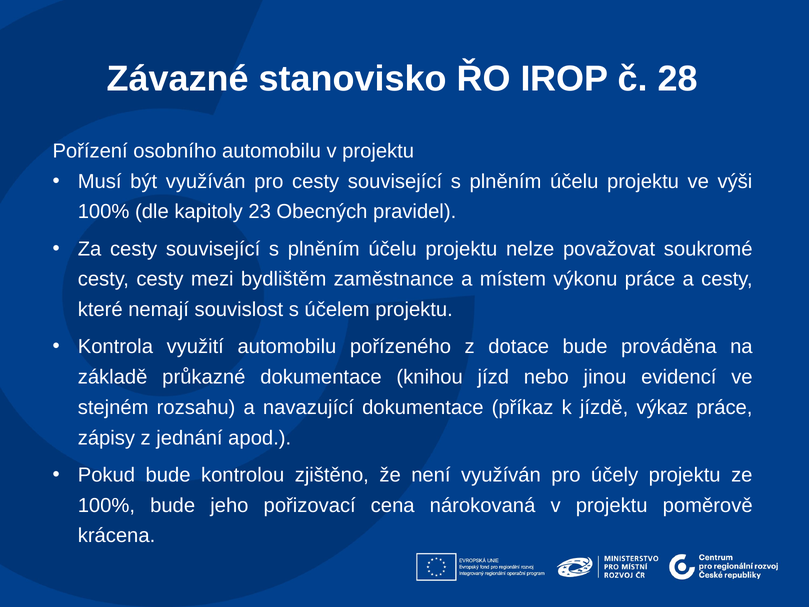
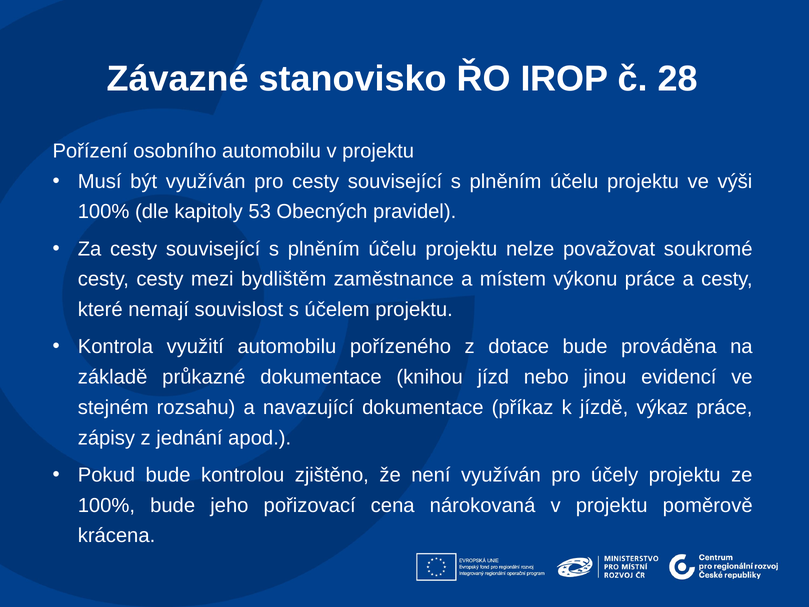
23: 23 -> 53 (260, 212)
